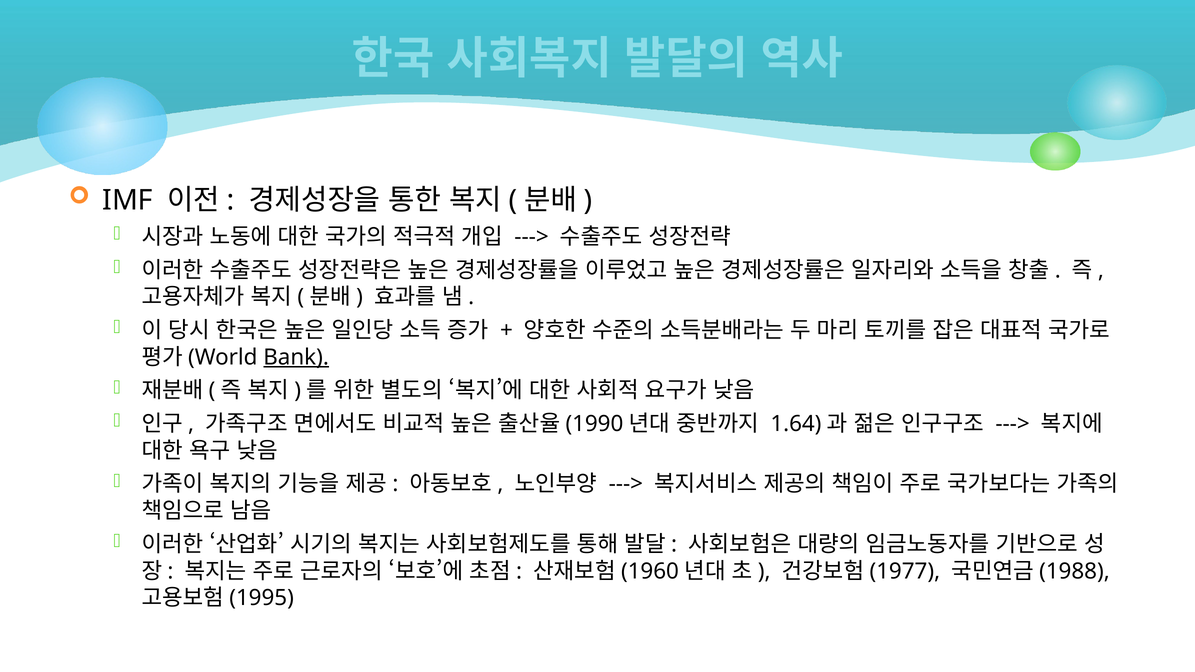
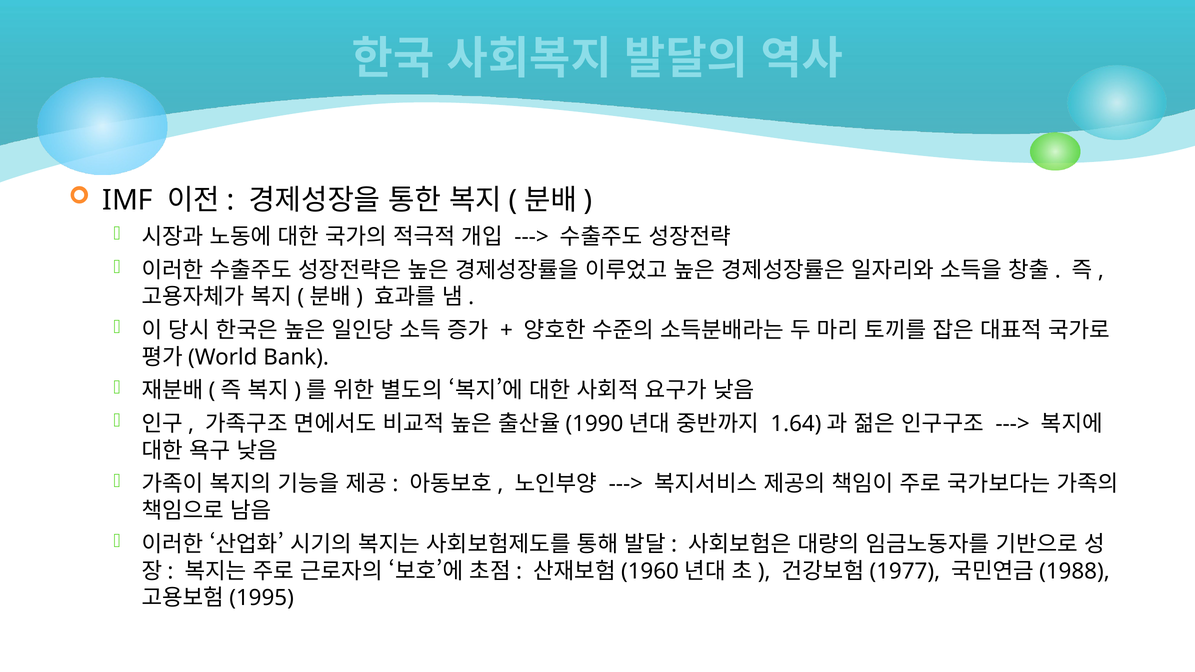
Bank underline: present -> none (296, 357)
